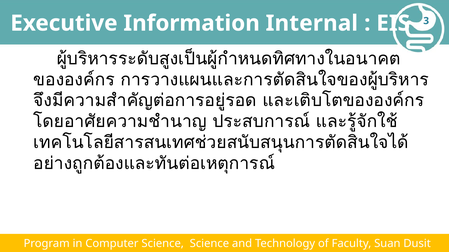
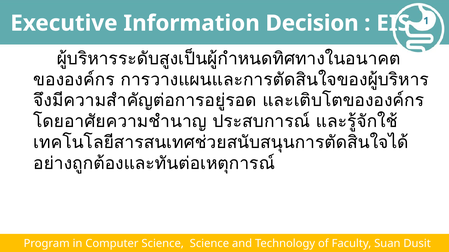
Internal: Internal -> Decision (312, 23)
3: 3 -> 1 (426, 21)
